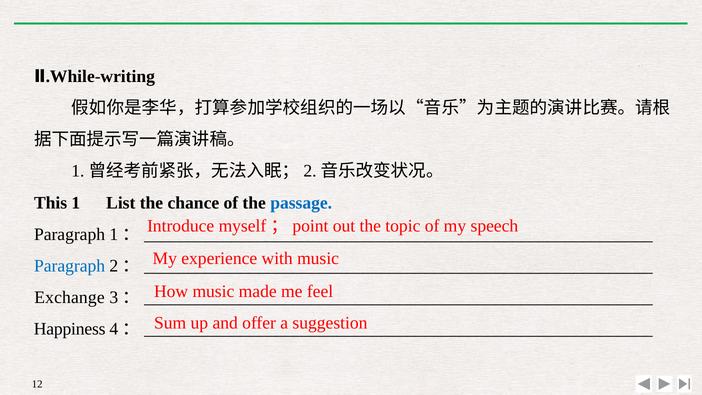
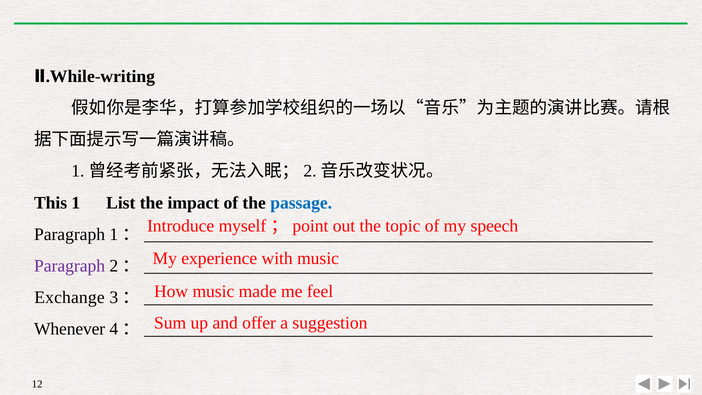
chance: chance -> impact (193, 203)
Paragraph colour: blue -> purple (70, 266)
Happiness: Happiness -> Whenever (70, 329)
